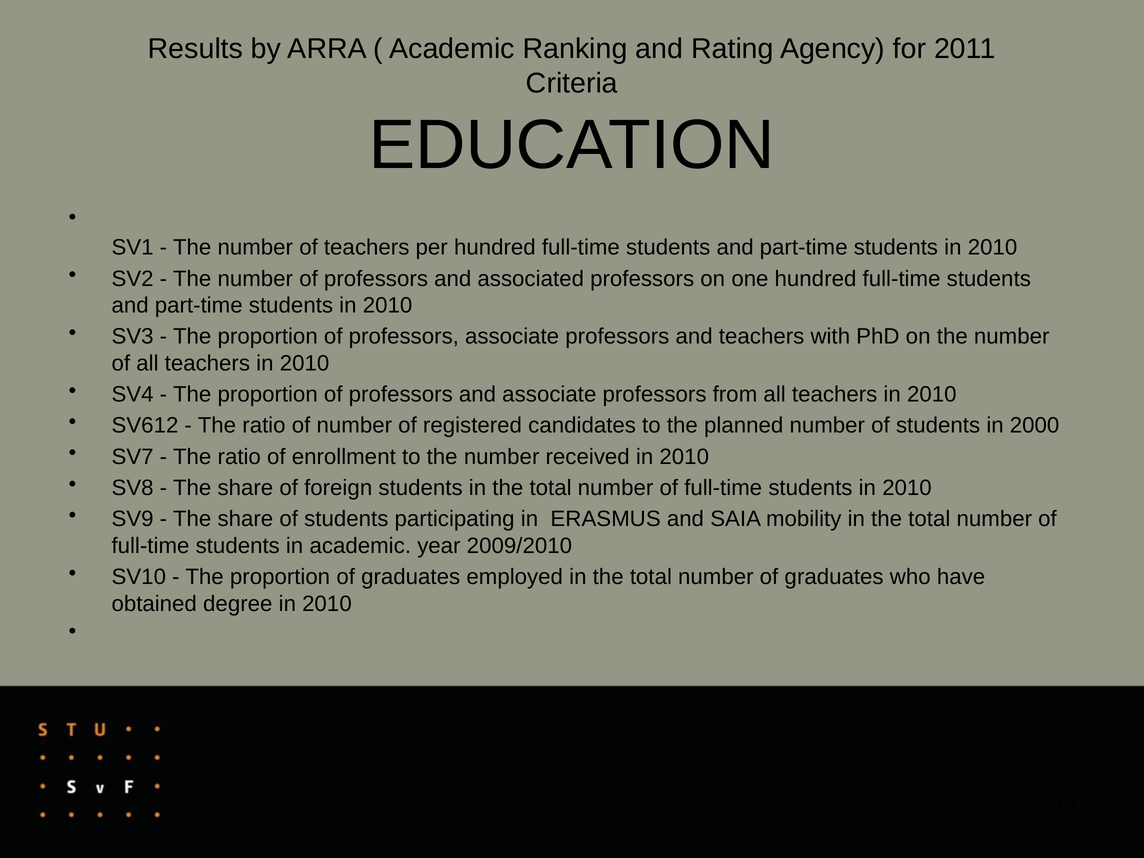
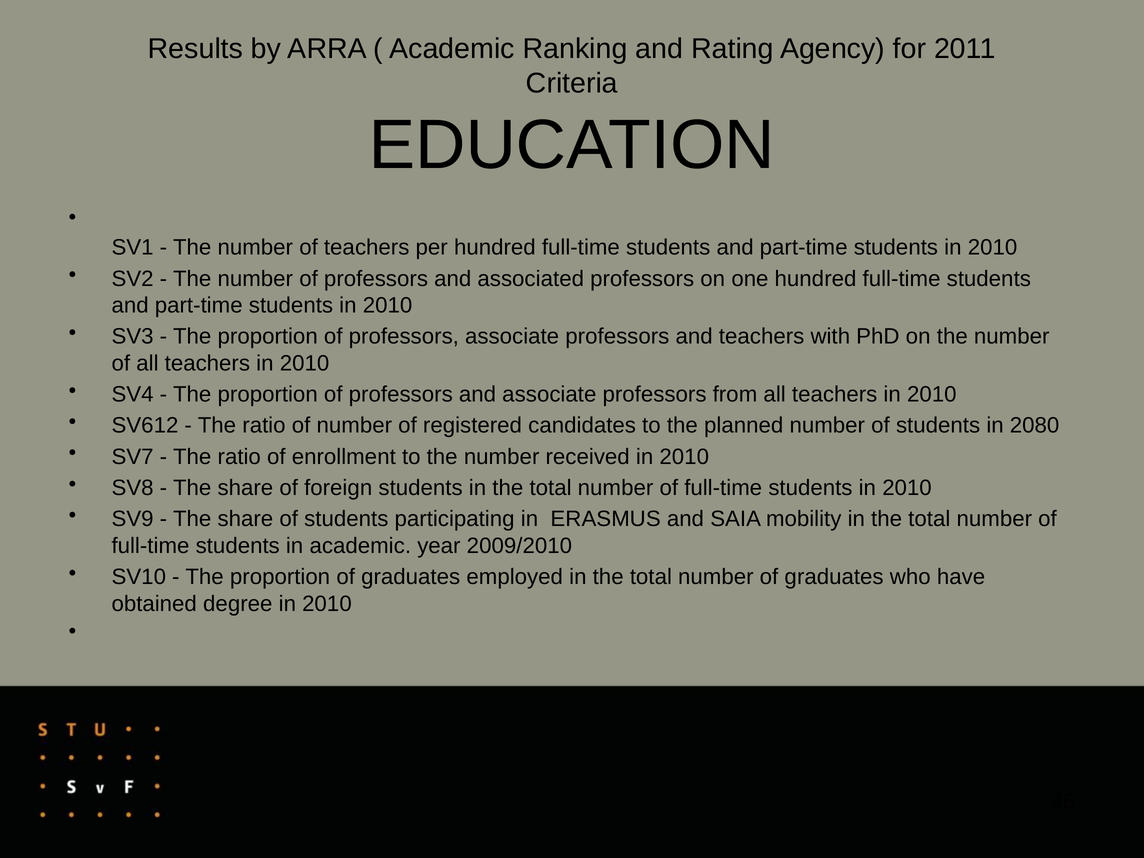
2000: 2000 -> 2080 (1035, 426)
